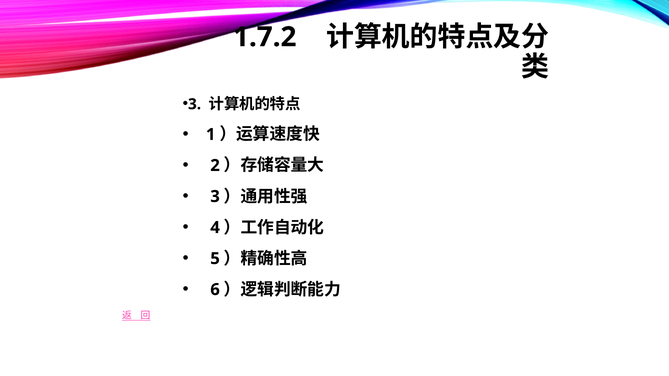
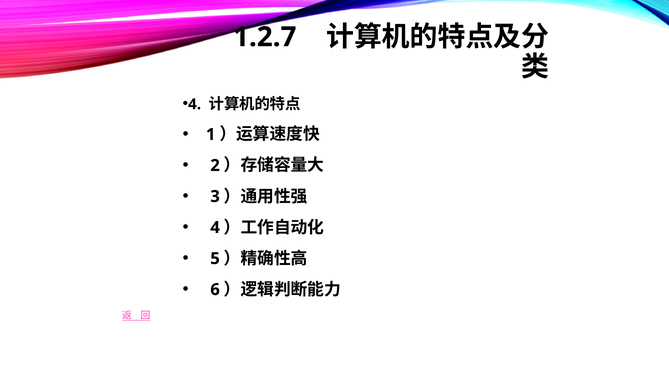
1.7.2: 1.7.2 -> 1.2.7 (265, 37)
3: 3 -> 4 (195, 104)
